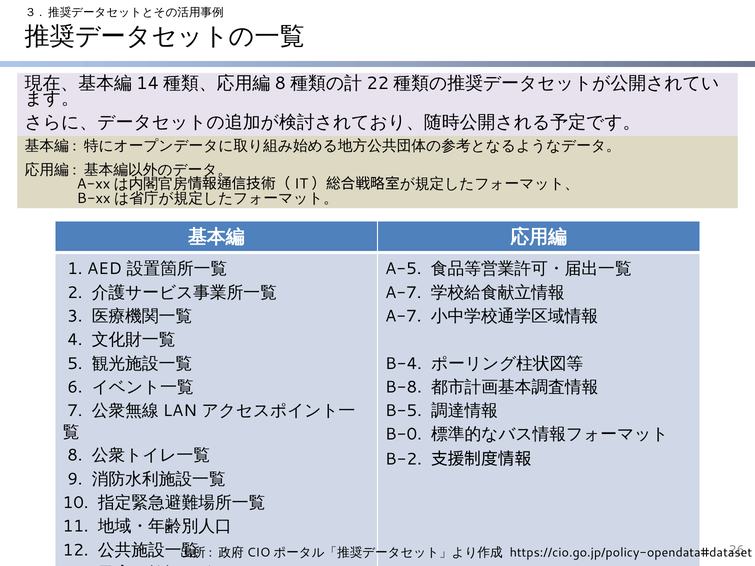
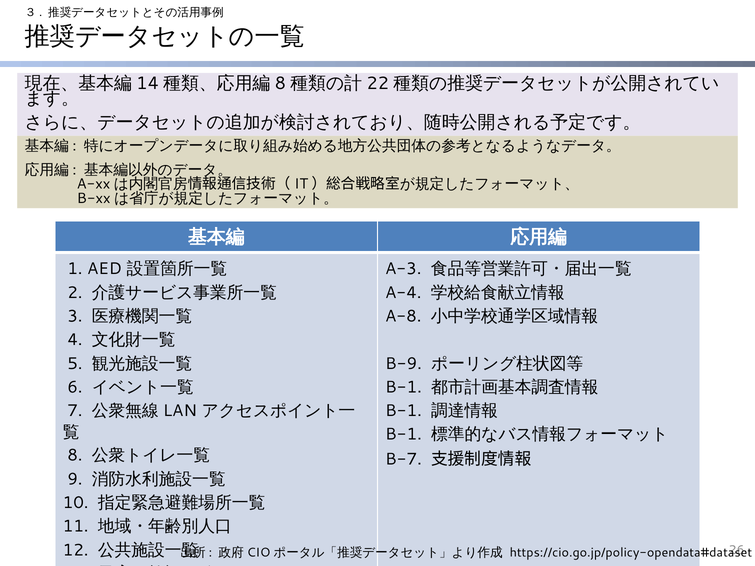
A-5: A-5 -> A-3 (403, 269)
A-7: A-7 -> A-4 (403, 293)
A-7: A-7 -> A-8 (403, 316)
B-4: B-4 -> B-9 (403, 364)
B-8: B-8 -> B-1 (403, 387)
B-5: B-5 -> B-1 (403, 411)
B-0: B-0 -> B-1 (403, 435)
B-2: B-2 -> B-7 (403, 459)
